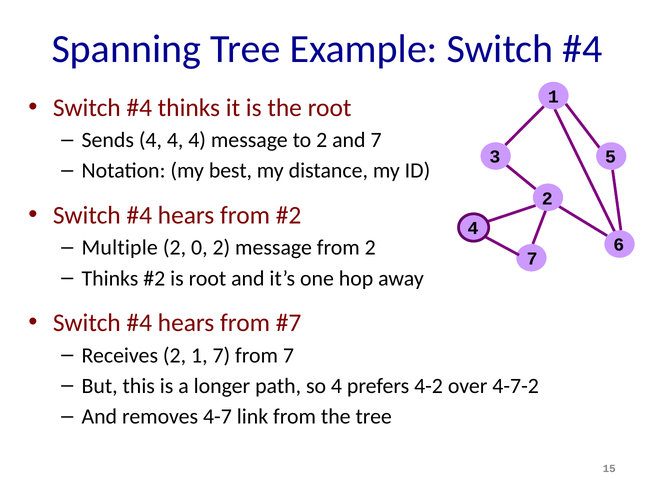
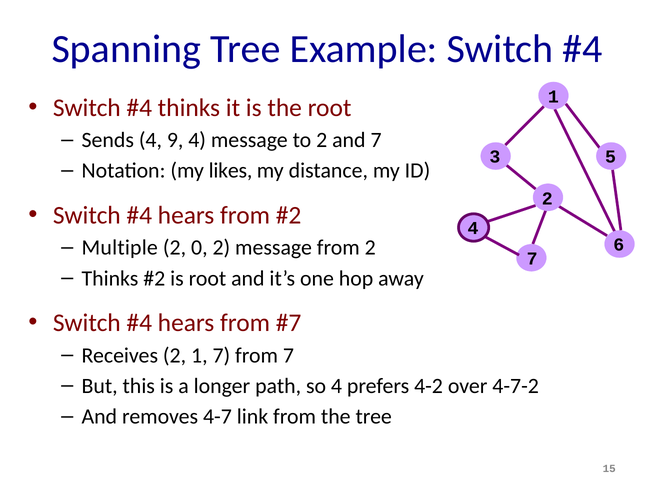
Sends 4 4: 4 -> 9 (175, 140)
best: best -> likes (231, 171)
